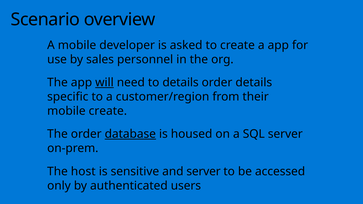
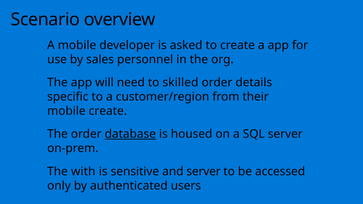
will underline: present -> none (104, 83)
to details: details -> skilled (180, 83)
host: host -> with (83, 172)
